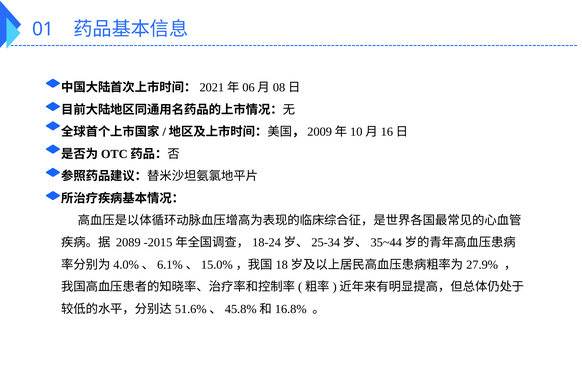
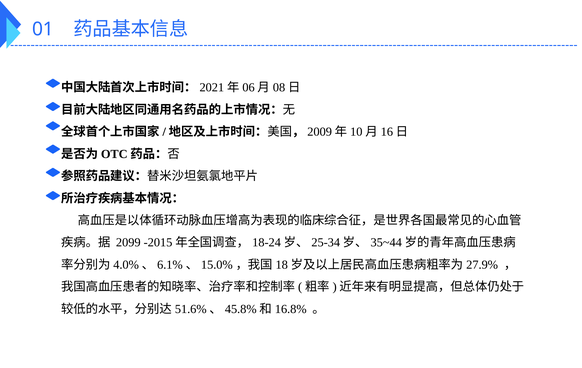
2089: 2089 -> 2099 (128, 243)
